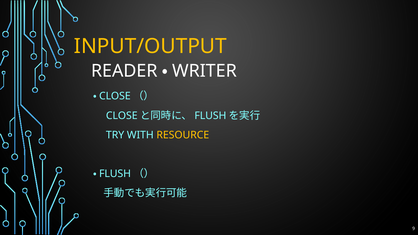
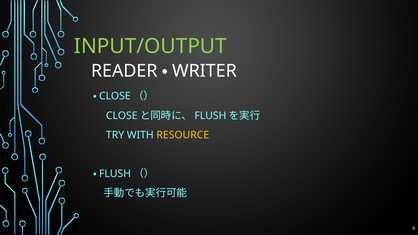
INPUT/OUTPUT colour: yellow -> light green (150, 46)
